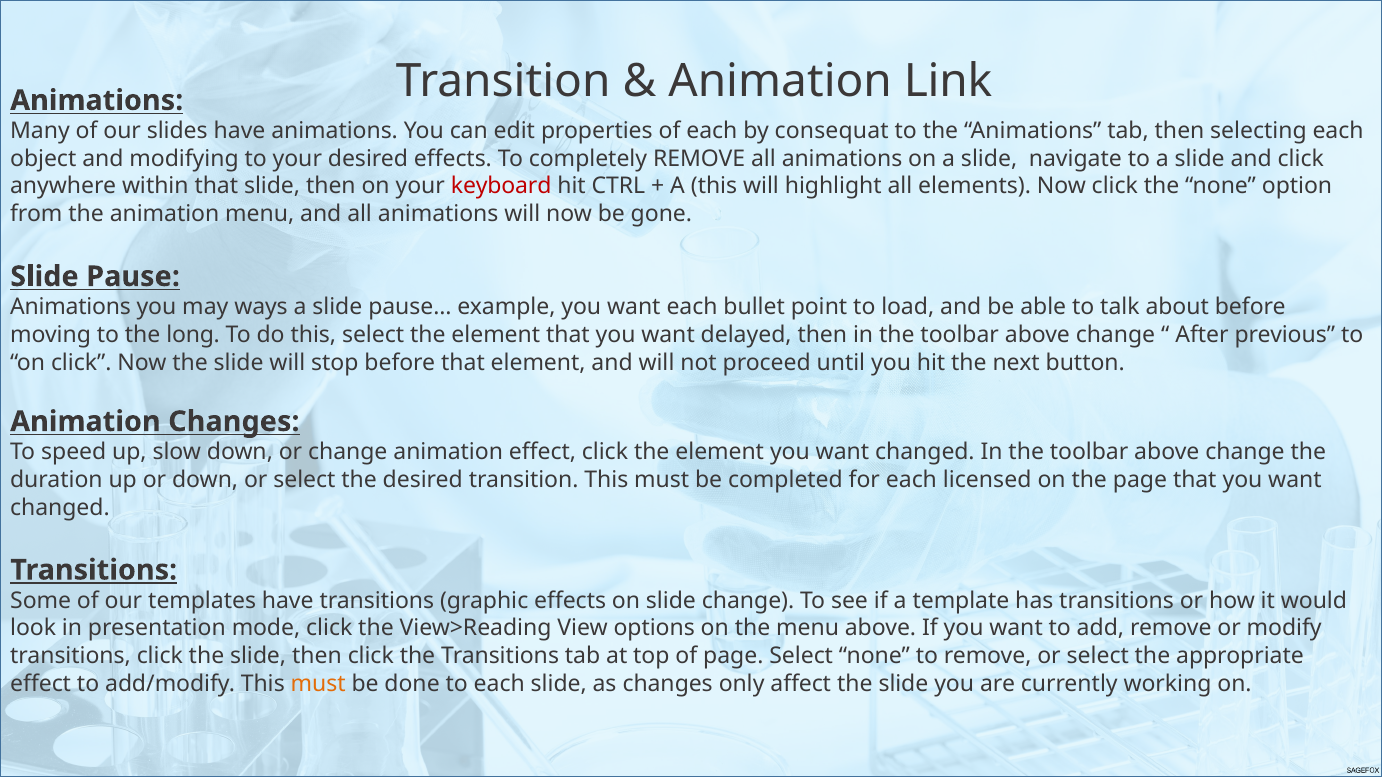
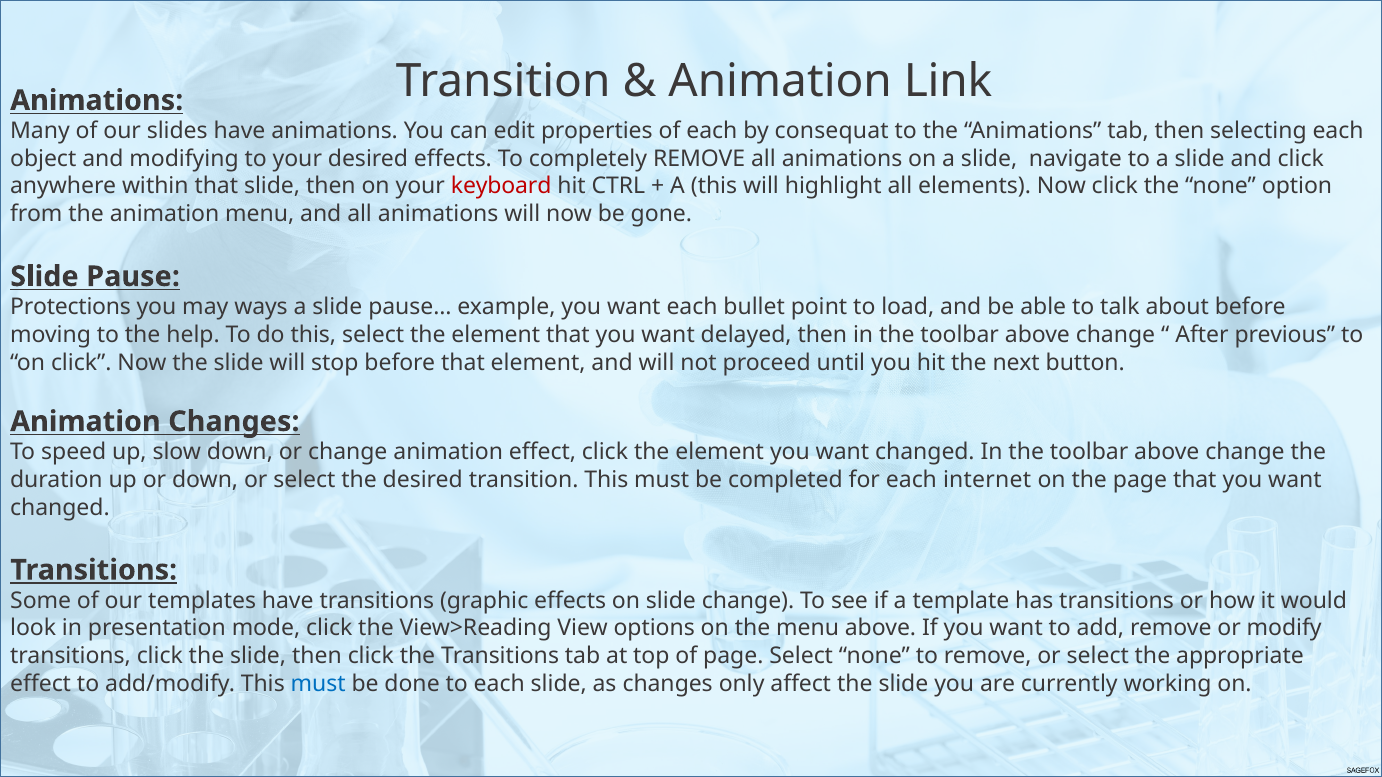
Animations: Animations -> Protections (71, 307)
long: long -> help (193, 335)
licensed: licensed -> internet (987, 480)
must colour: orange -> blue (318, 684)
